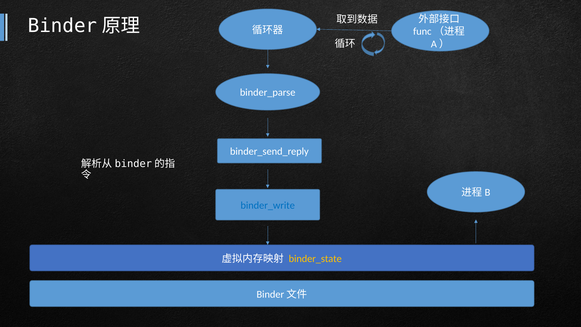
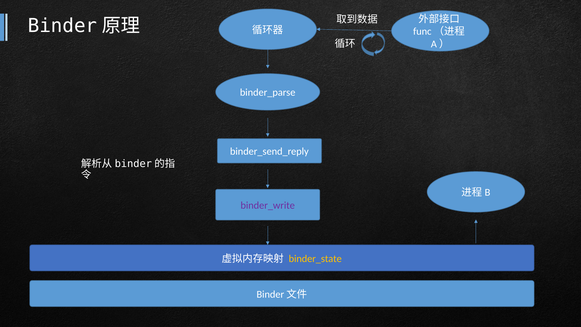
binder_write colour: blue -> purple (268, 205)
